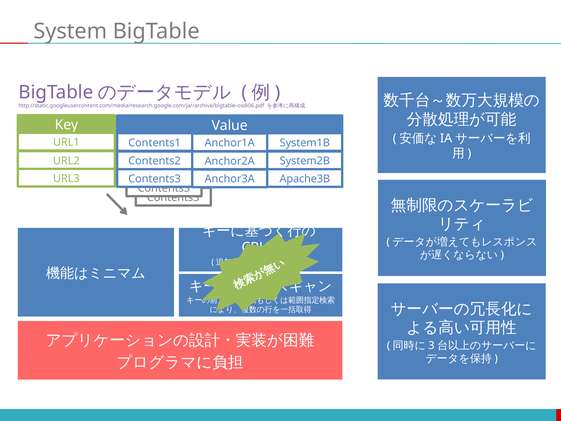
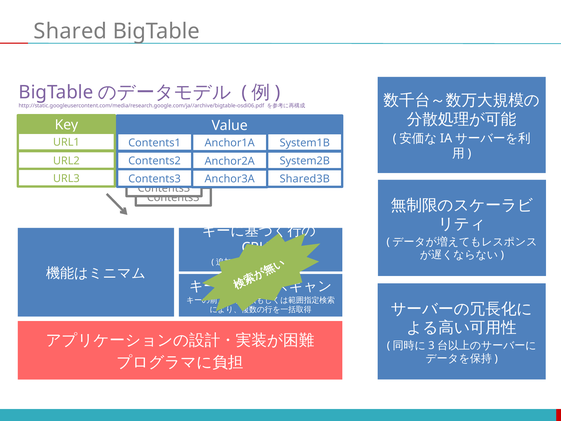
System: System -> Shared (70, 31)
Apache3B: Apache3B -> Shared3B (305, 179)
